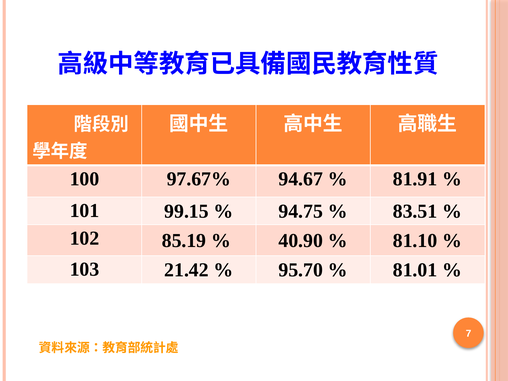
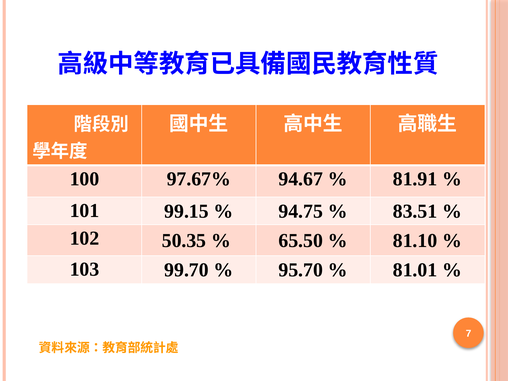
85.19: 85.19 -> 50.35 (184, 241)
40.90: 40.90 -> 65.50 (301, 241)
21.42: 21.42 -> 99.70 (186, 270)
